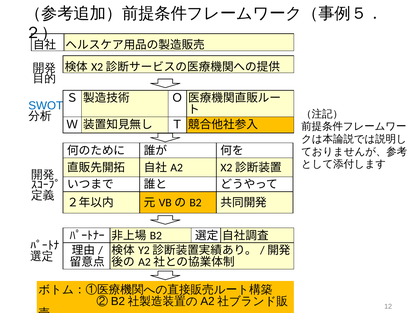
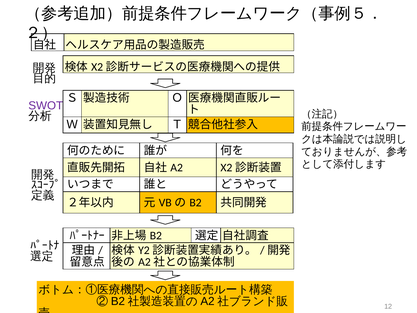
SWOT colour: blue -> purple (46, 106)
